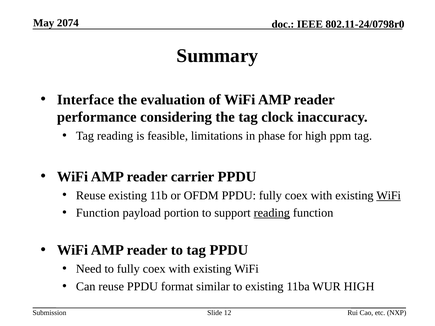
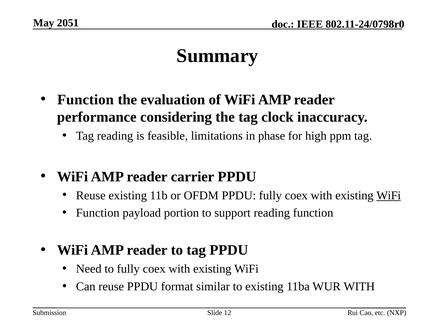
2074: 2074 -> 2051 (68, 23)
Interface: Interface -> Function (85, 100)
reading underline: present -> none (272, 213)
WUR HIGH: HIGH -> WITH (359, 287)
